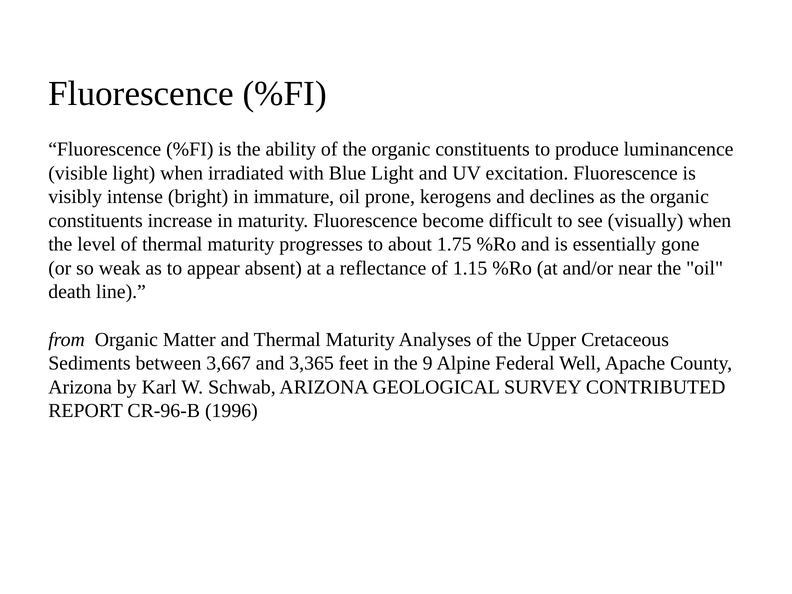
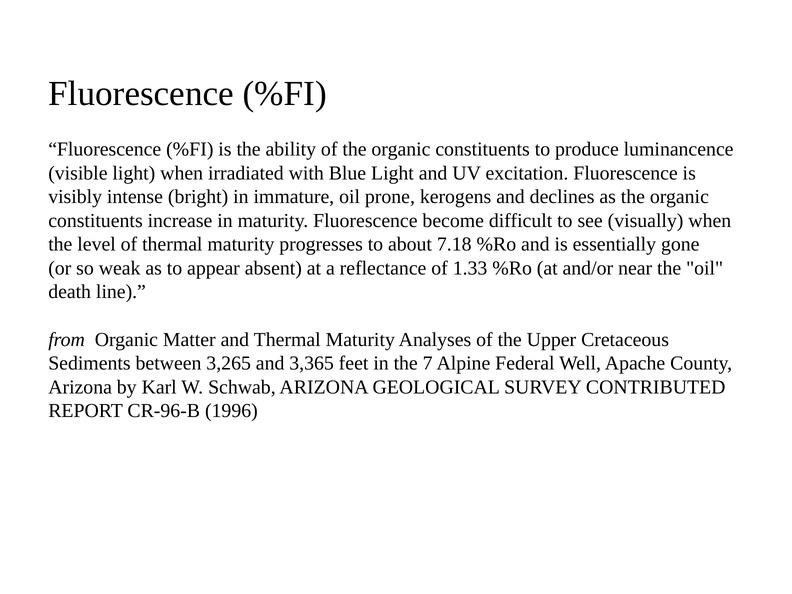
1.75: 1.75 -> 7.18 (454, 244)
1.15: 1.15 -> 1.33 (470, 268)
3,667: 3,667 -> 3,265 (229, 363)
9: 9 -> 7 (428, 363)
